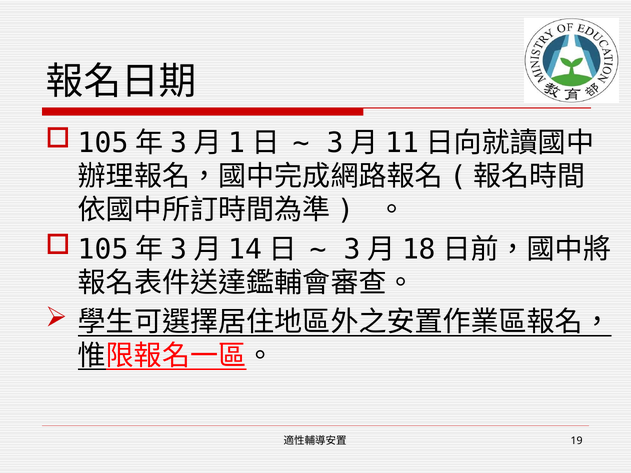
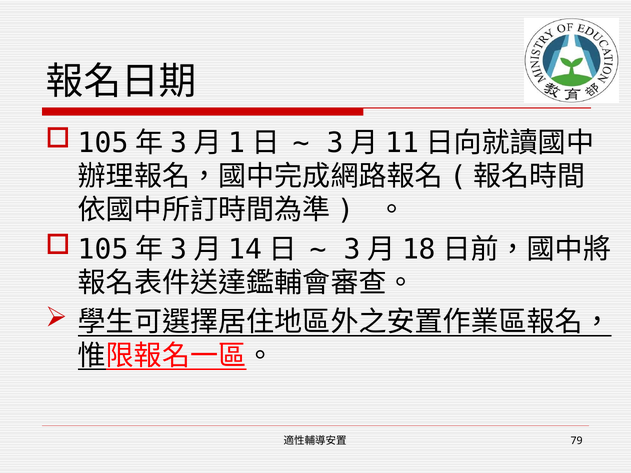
19: 19 -> 79 (577, 441)
